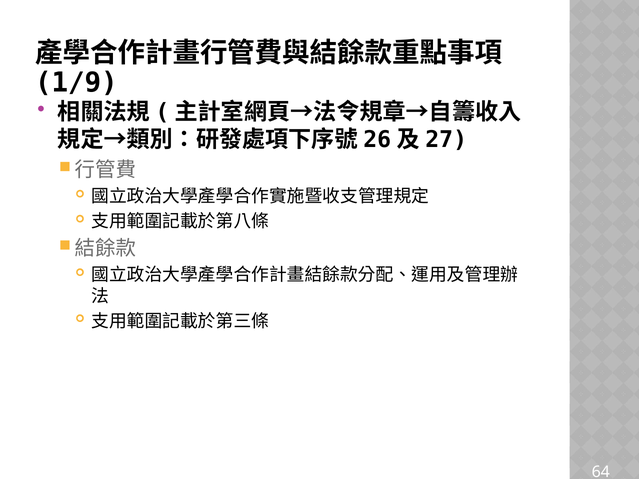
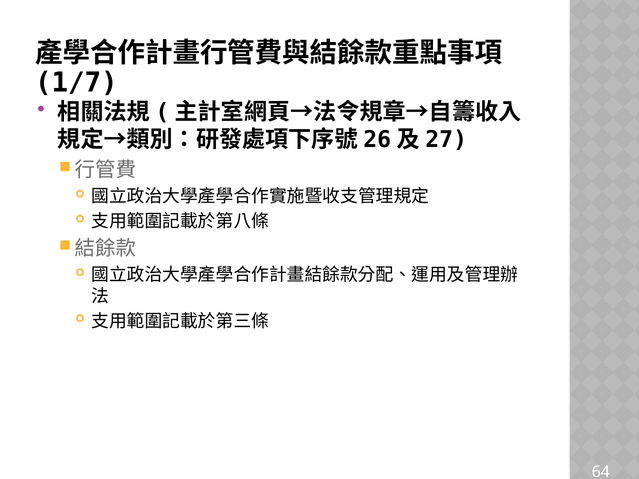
1/9: 1/9 -> 1/7 (77, 83)
